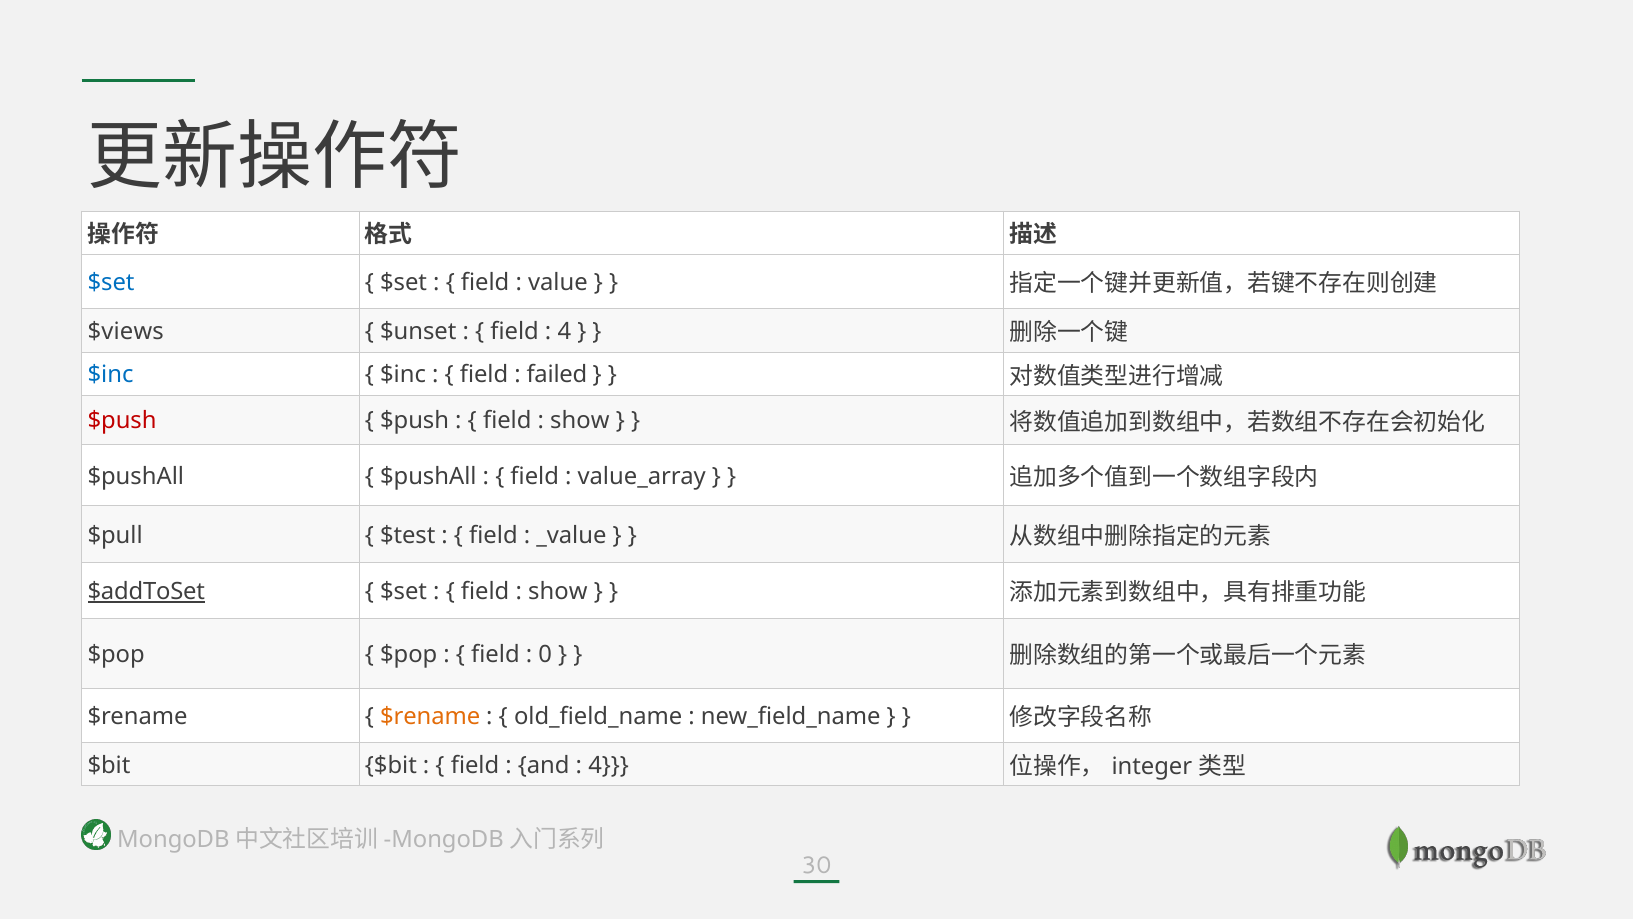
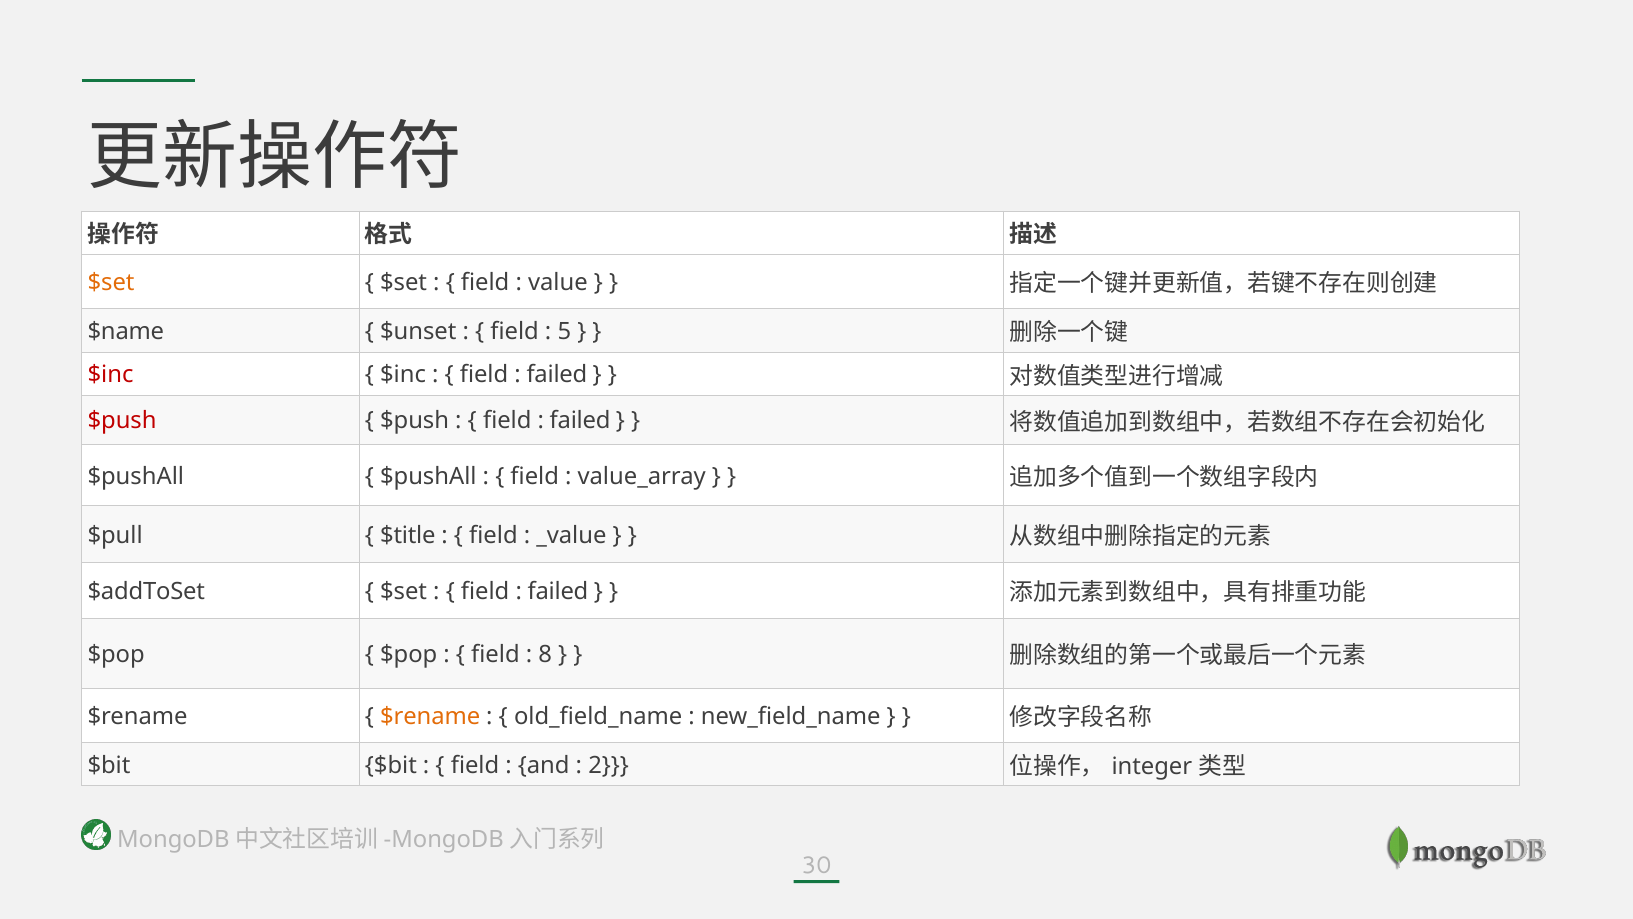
$set colour: blue -> orange (111, 283)
$views: $views -> $name (126, 332)
4: 4 -> 5 (564, 332)
$inc colour: blue -> red (111, 375)
show: show -> failed (580, 421)
$test: $test -> $title (408, 535)
$addToSet underline: present -> none (146, 592)
show: show -> failed (558, 592)
0: 0 -> 8 (545, 654)
4: 4 -> 2 (609, 765)
